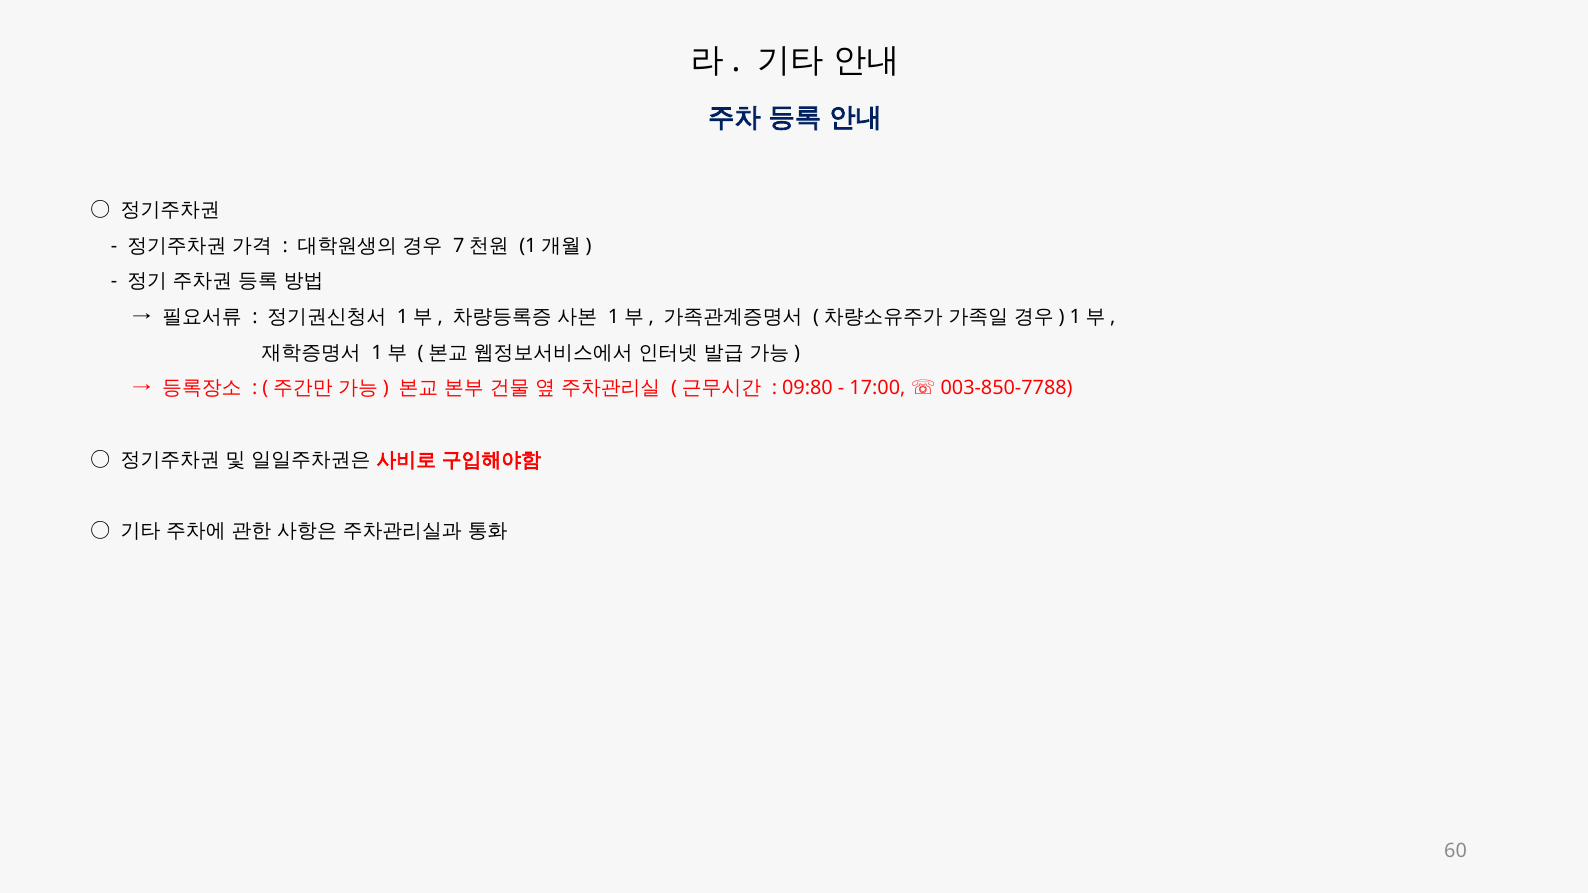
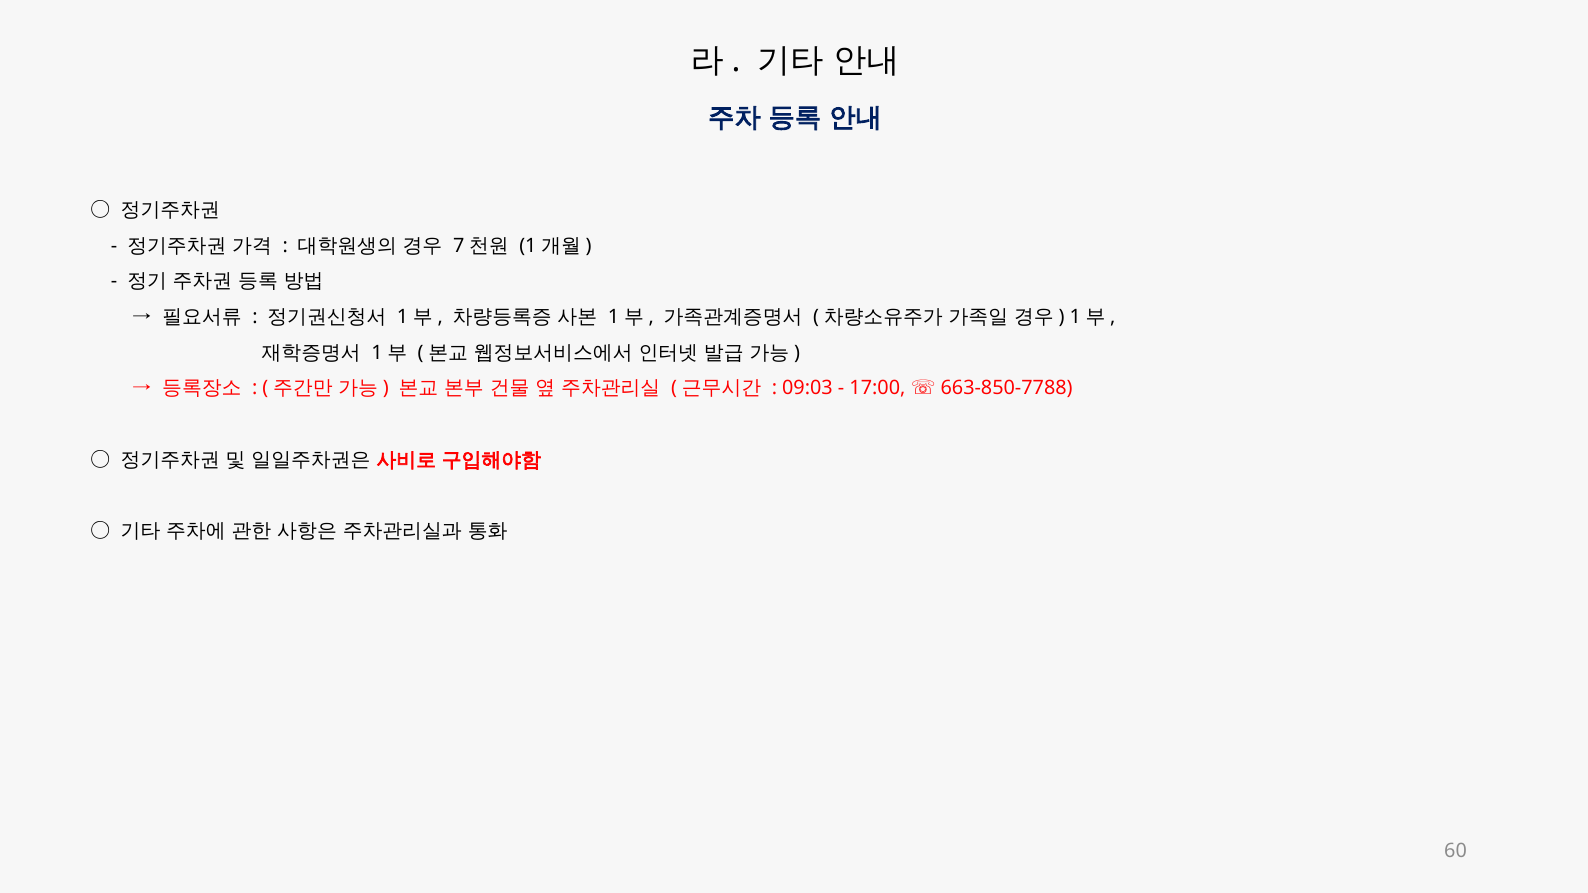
09:80: 09:80 -> 09:03 (807, 389)
003-850-7788: 003-850-7788 -> 663-850-7788 (1007, 389)
